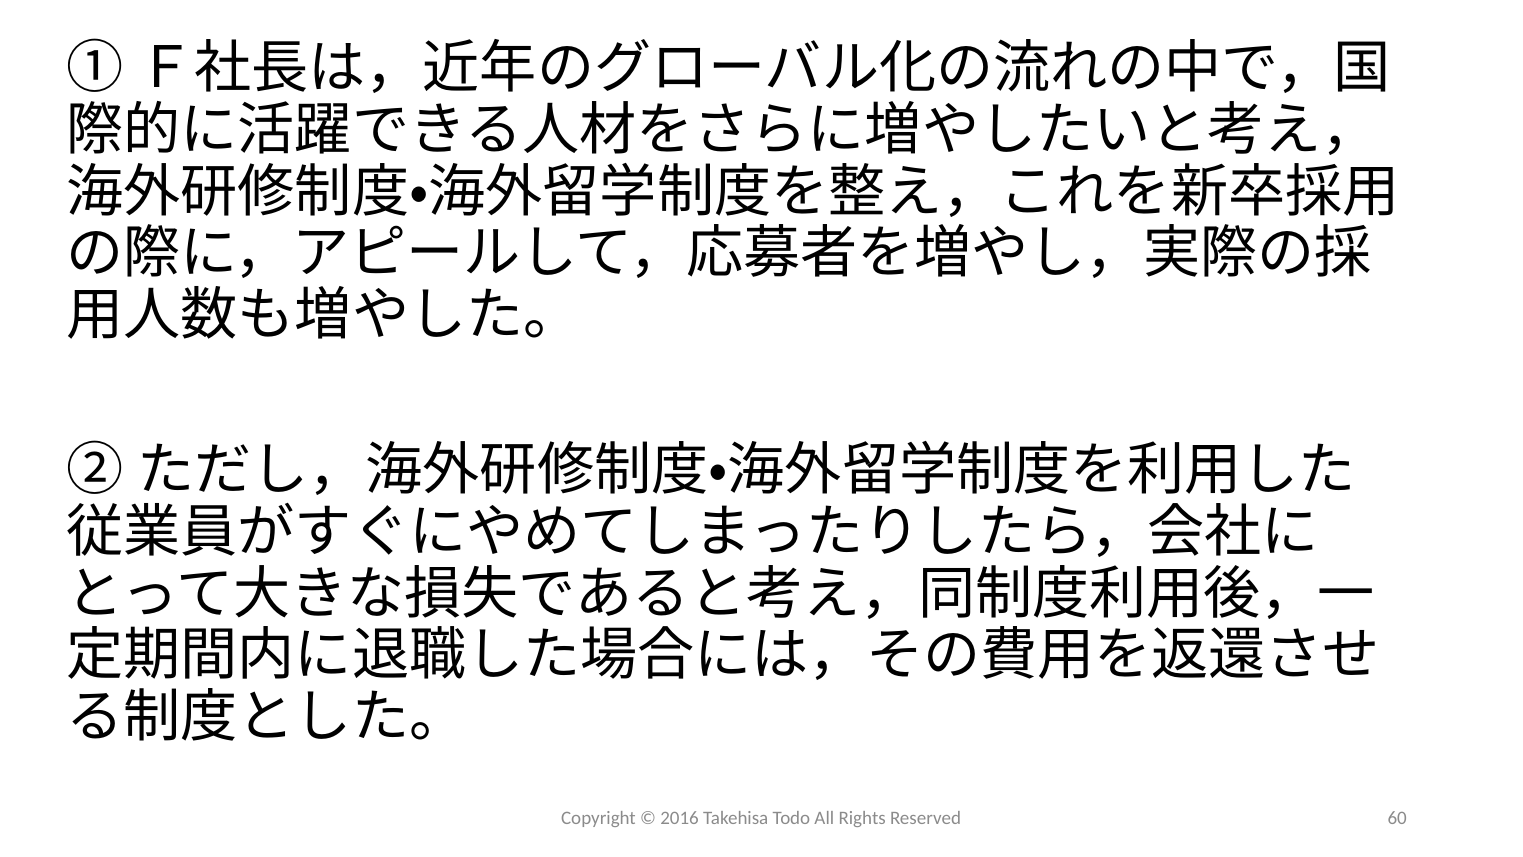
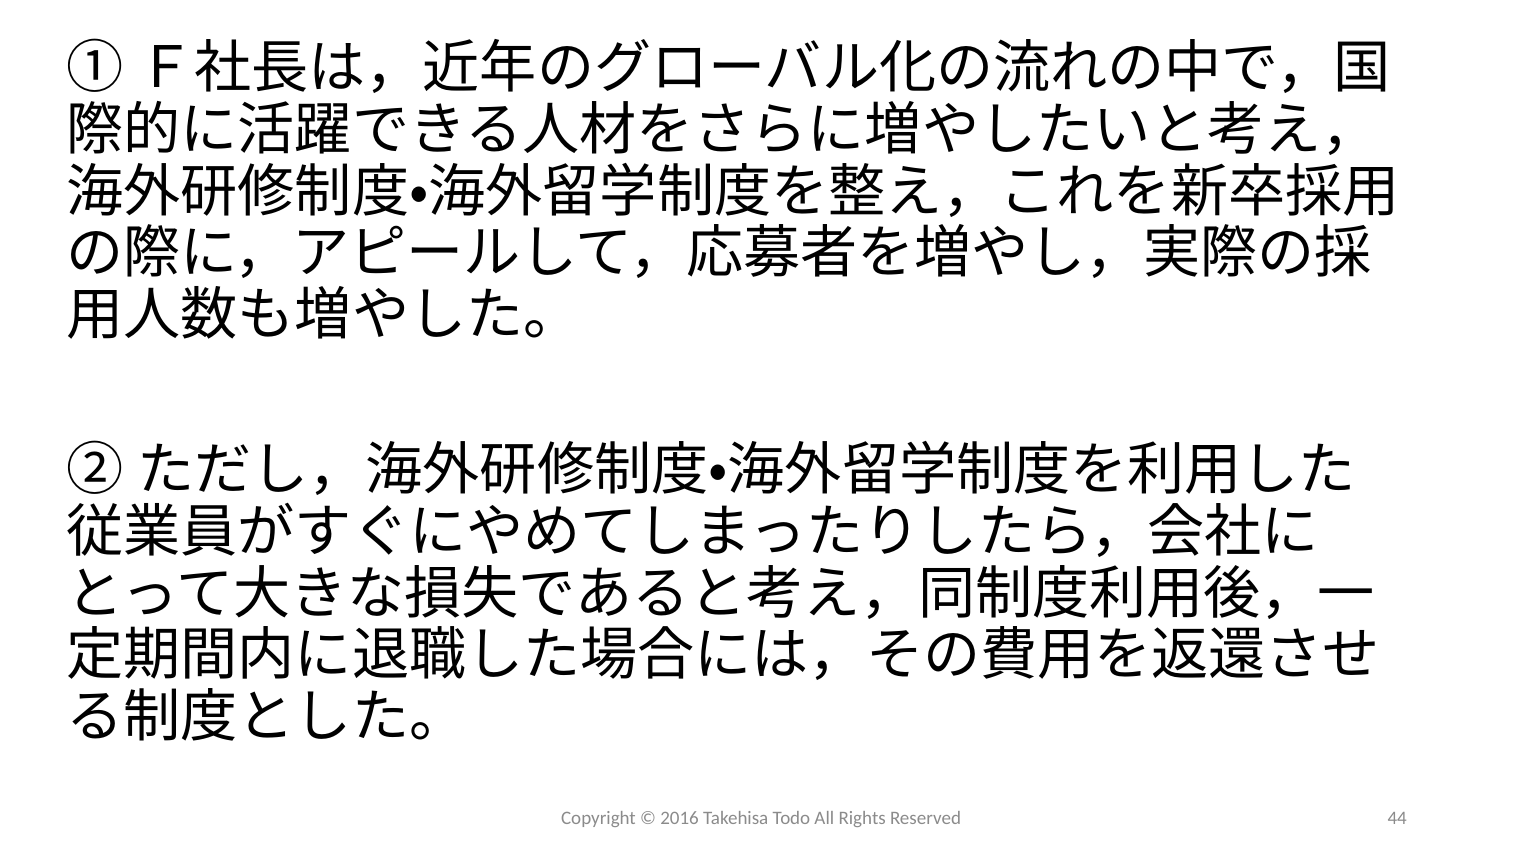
60: 60 -> 44 (1397, 818)
